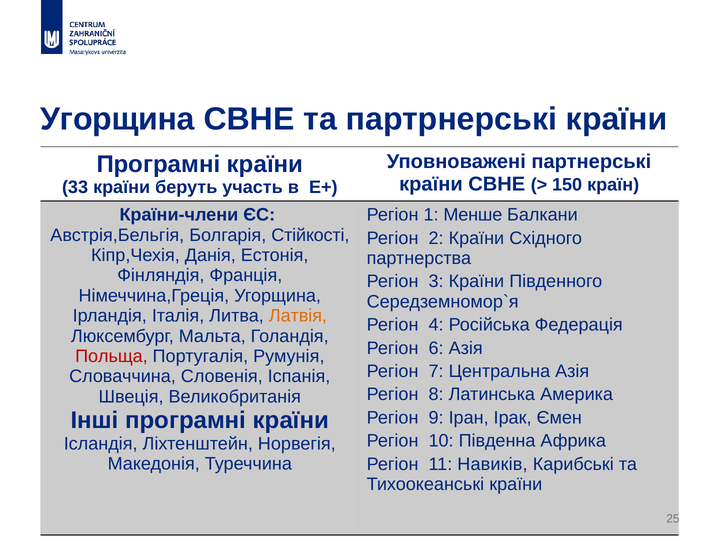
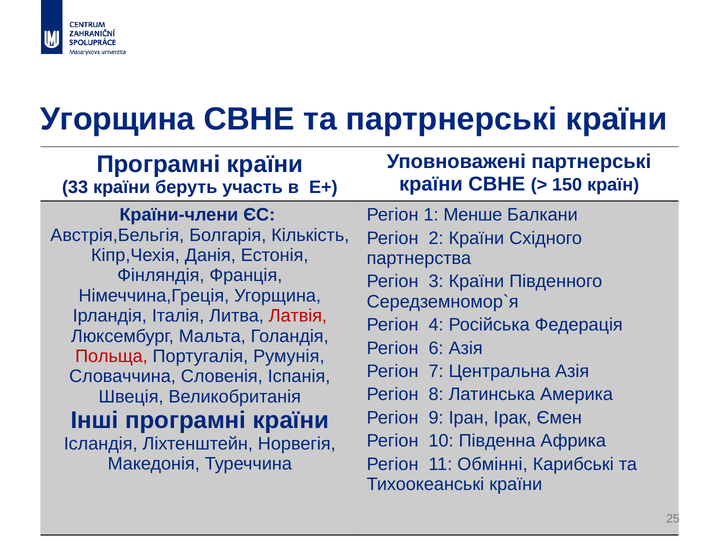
Стійкості: Стійкості -> Кількість (310, 235)
Латвія colour: orange -> red (298, 316)
Навиків: Навиків -> Обмінні (492, 465)
